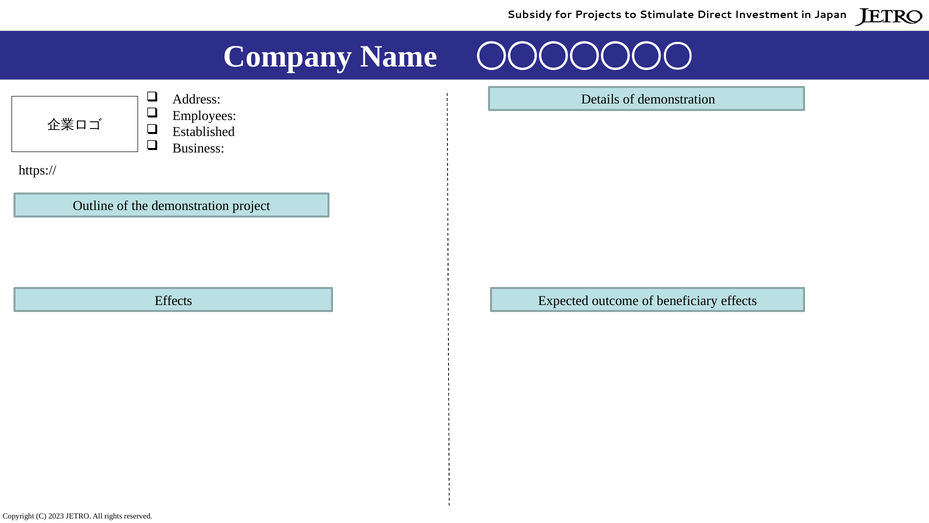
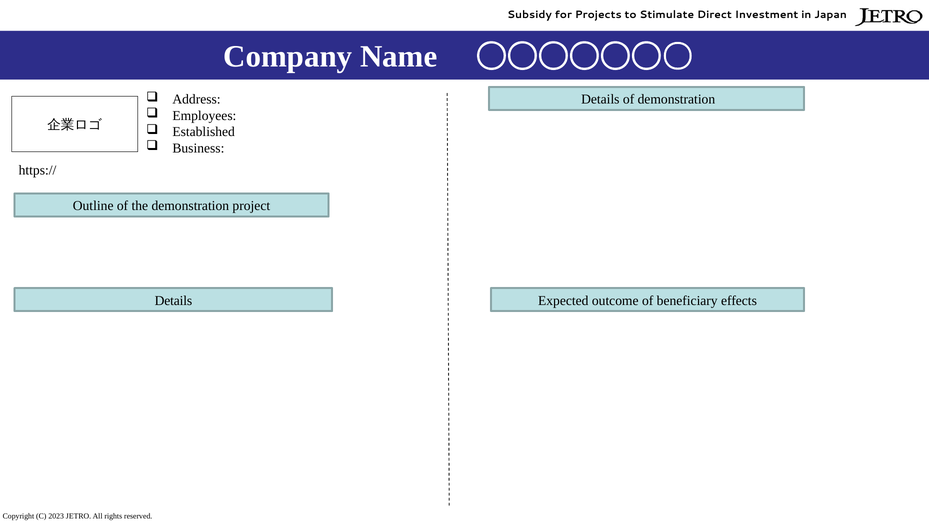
Effects: Effects -> Details (173, 300)
